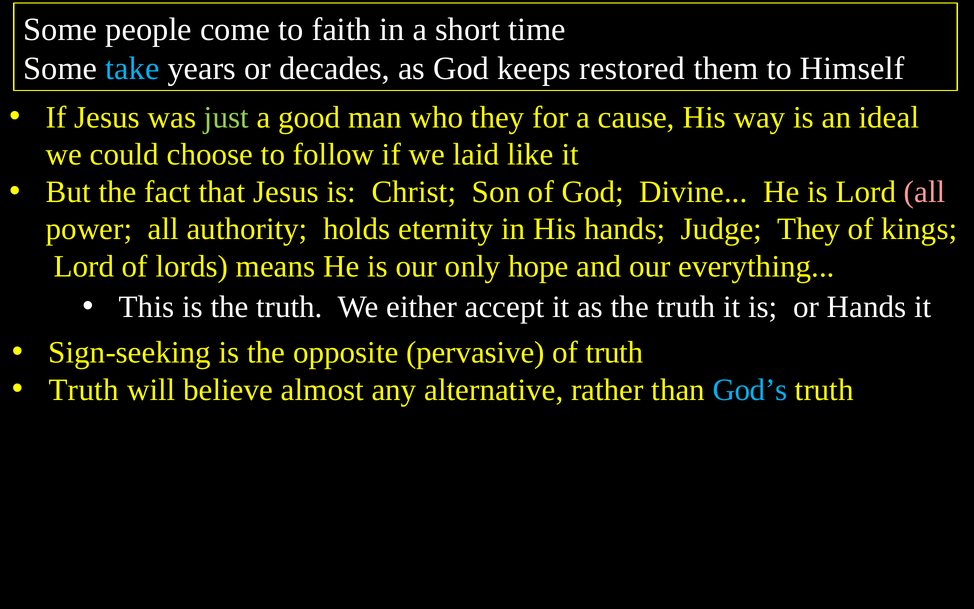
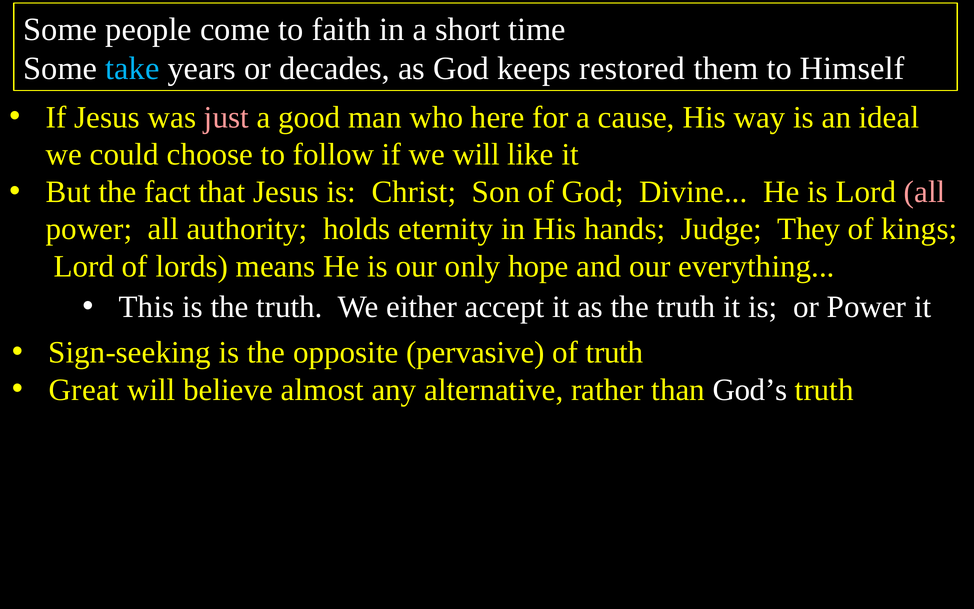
just colour: light green -> pink (226, 117)
who they: they -> here (498, 117)
we laid: laid -> will (476, 155)
or Hands: Hands -> Power (867, 307)
Truth: Truth -> Great (84, 390)
God’s colour: light blue -> white (750, 390)
